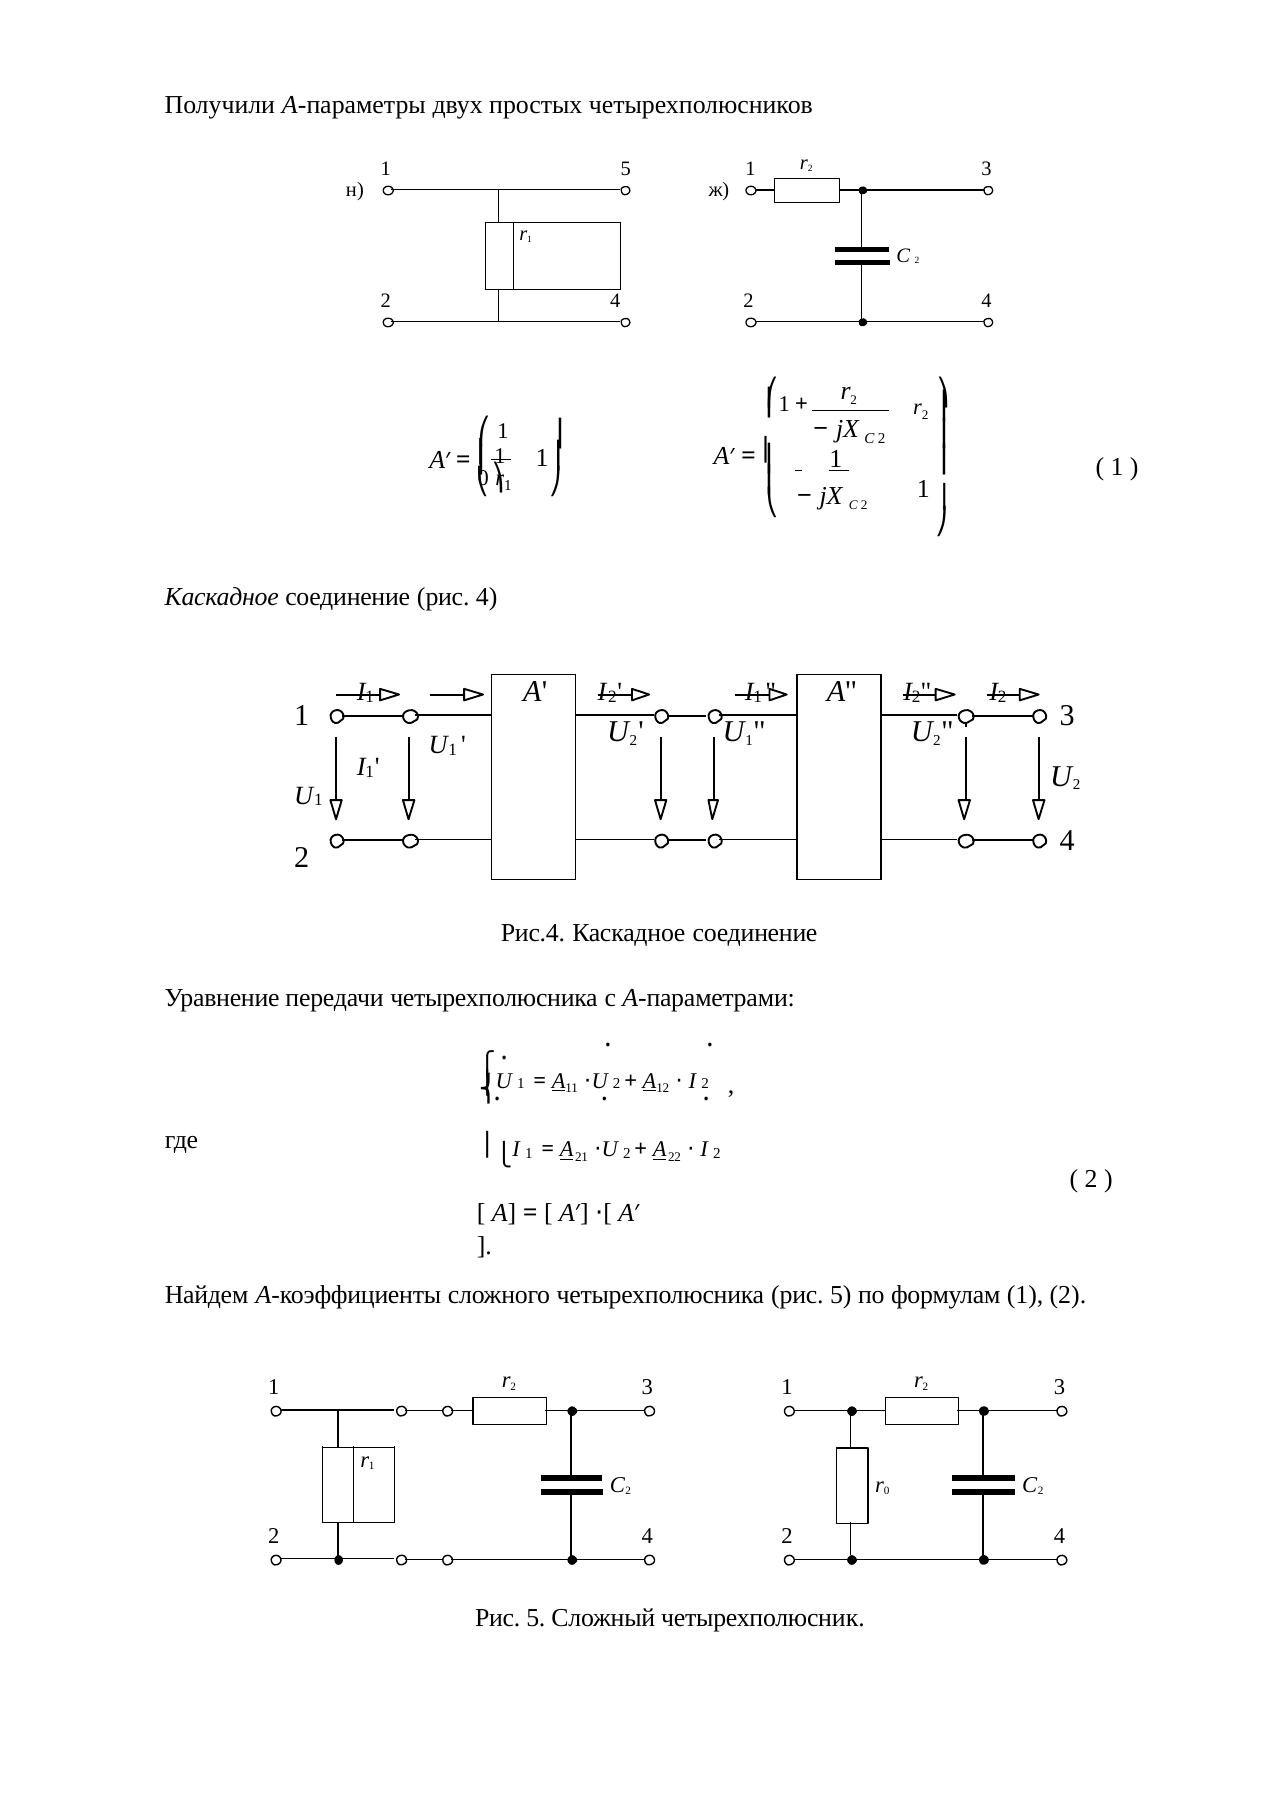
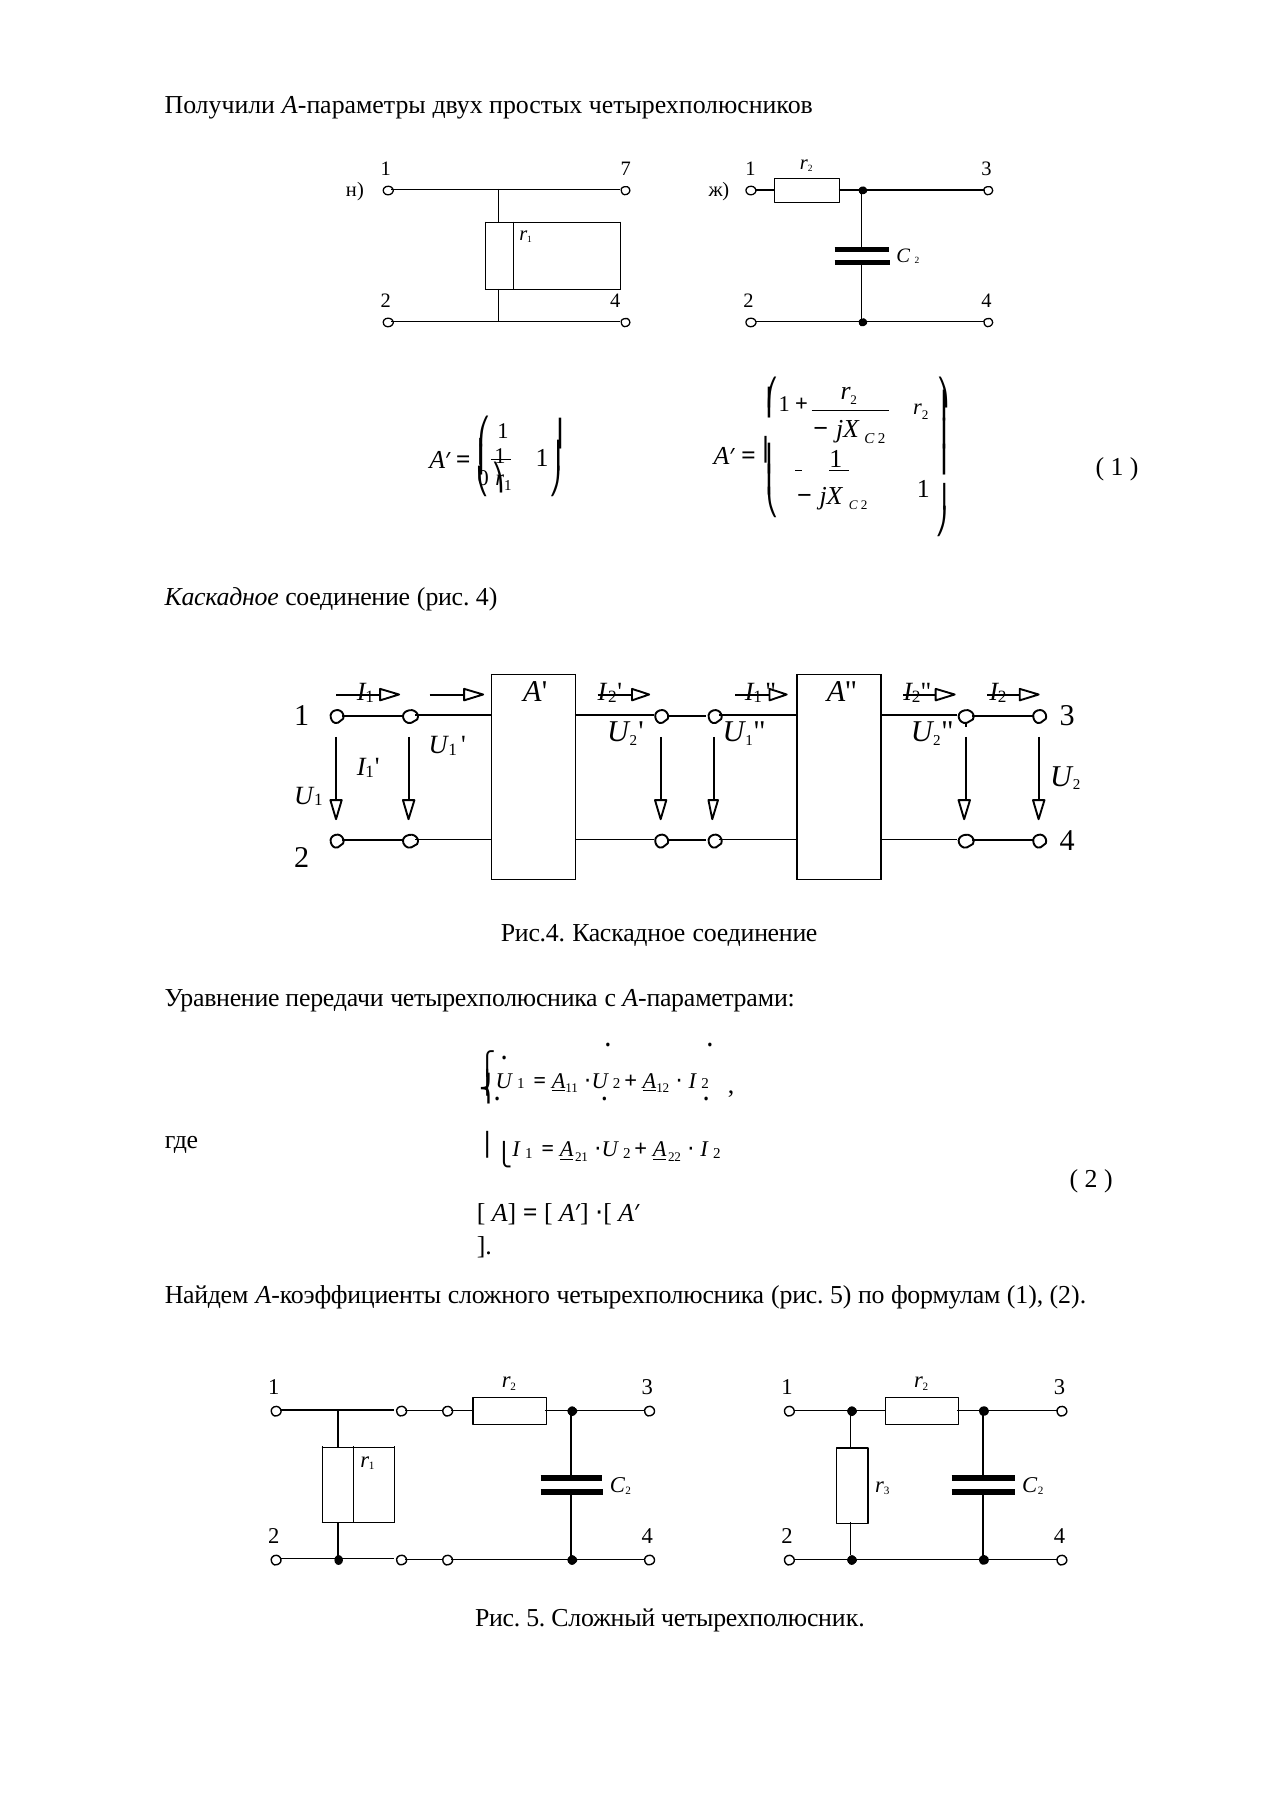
1 5: 5 -> 7 (626, 169)
0: 0 -> 3 (887, 1490)
